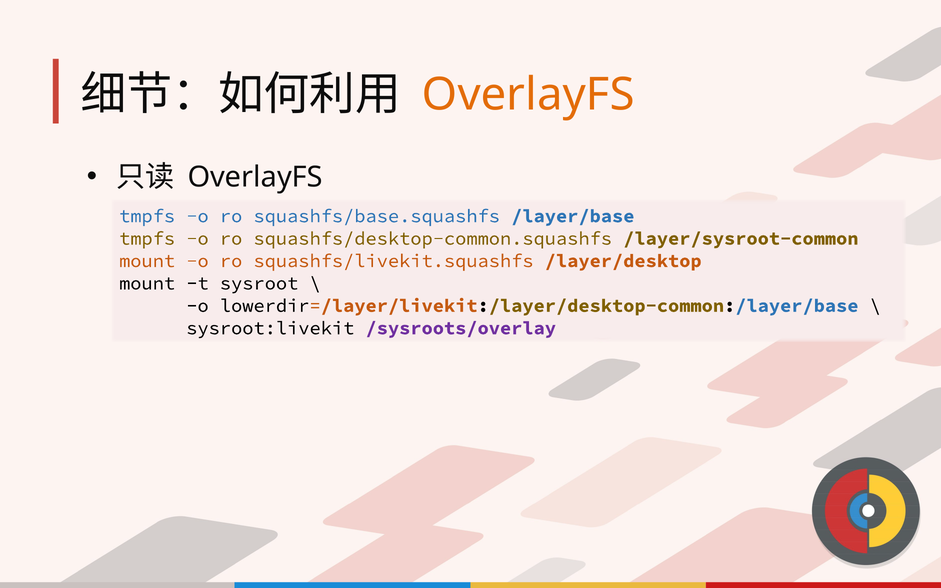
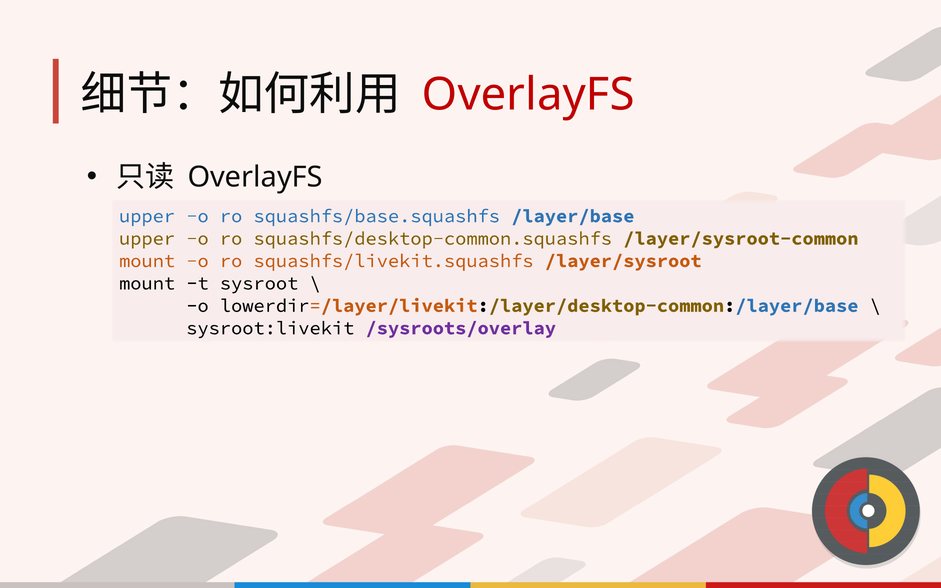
OverlayFS colour: orange -> red (528, 95)
tmpfs: tmpfs -> upper (147, 216)
tmpfs: tmpfs -> upper (147, 238)
/layer/desktop: /layer/desktop -> /layer/sysroot (623, 261)
